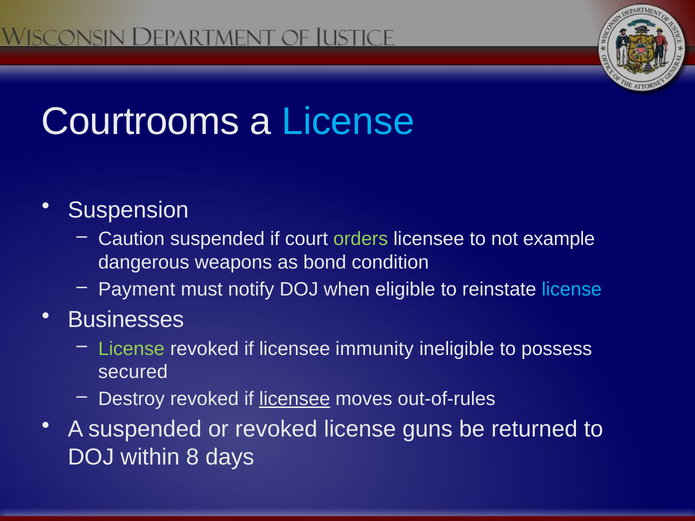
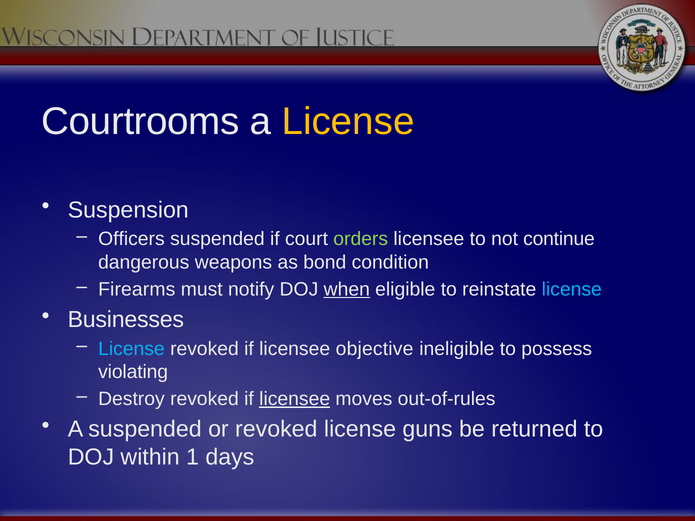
License colour: light blue -> yellow (348, 121)
Caution: Caution -> Officers (131, 239)
example: example -> continue (559, 239)
Payment: Payment -> Firearms (137, 289)
when underline: none -> present (347, 289)
License colour: light green -> light blue (131, 349)
immunity: immunity -> objective (375, 349)
secured: secured -> violating (133, 372)
8: 8 -> 1 (193, 457)
